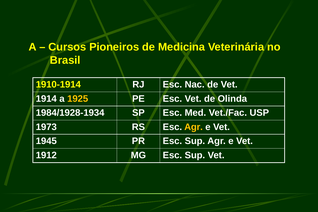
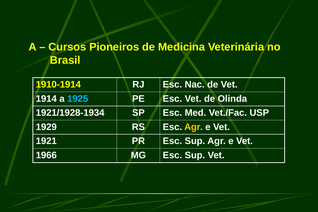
1925 colour: yellow -> light blue (78, 99)
1984/1928-1934: 1984/1928-1934 -> 1921/1928-1934 (70, 113)
1973: 1973 -> 1929 (46, 127)
1945: 1945 -> 1921 (46, 141)
1912: 1912 -> 1966 (46, 155)
